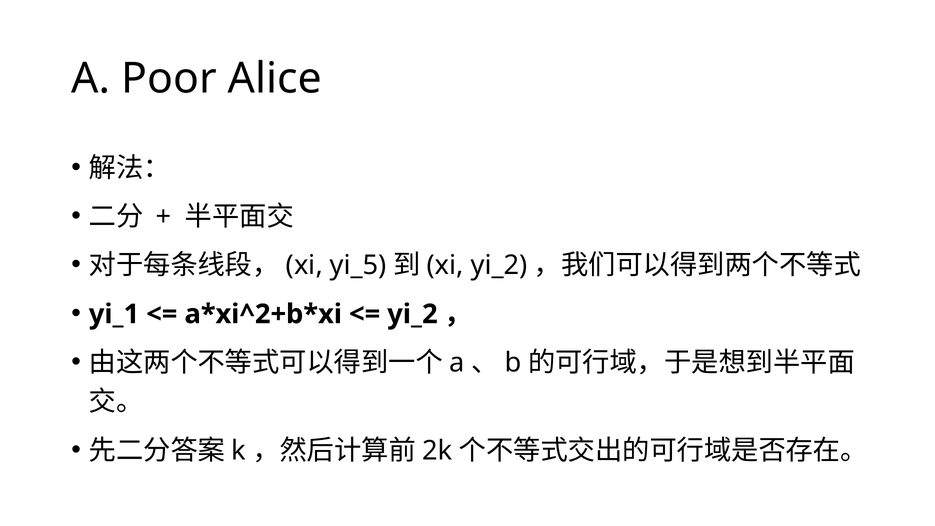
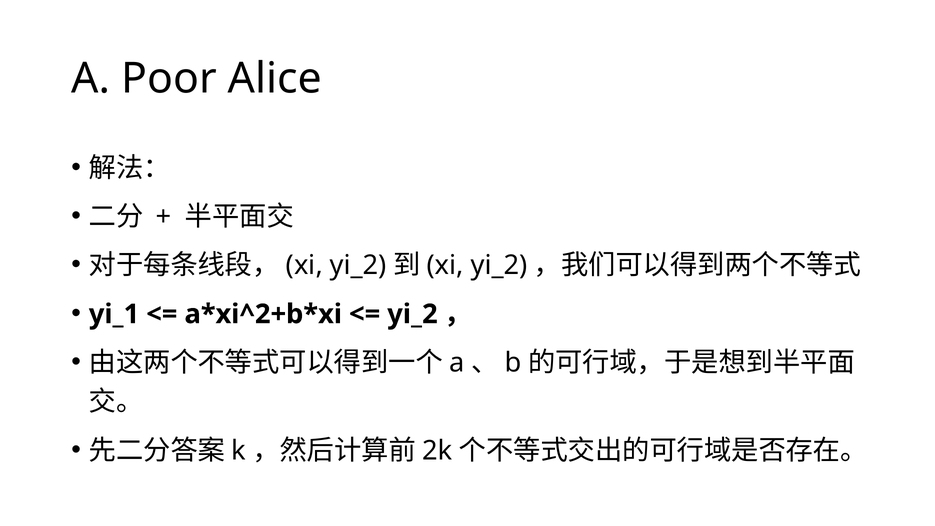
yi_5: yi_5 -> yi_2 (358, 265)
